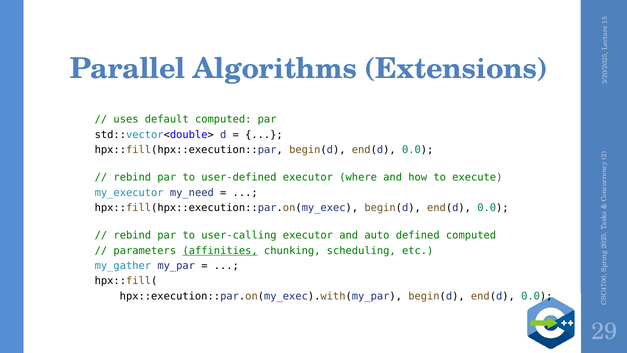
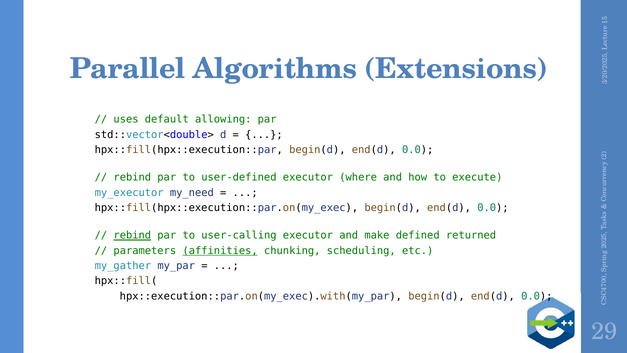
default computed: computed -> allowing (223, 119)
rebind underline: none -> present (132, 235)
auto: auto -> make (377, 235)
defined computed: computed -> returned (471, 235)
